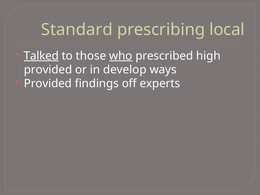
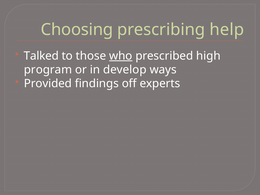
Standard: Standard -> Choosing (77, 30)
local: local -> help (227, 30)
Talked underline: present -> none (41, 56)
provided: provided -> program (48, 70)
